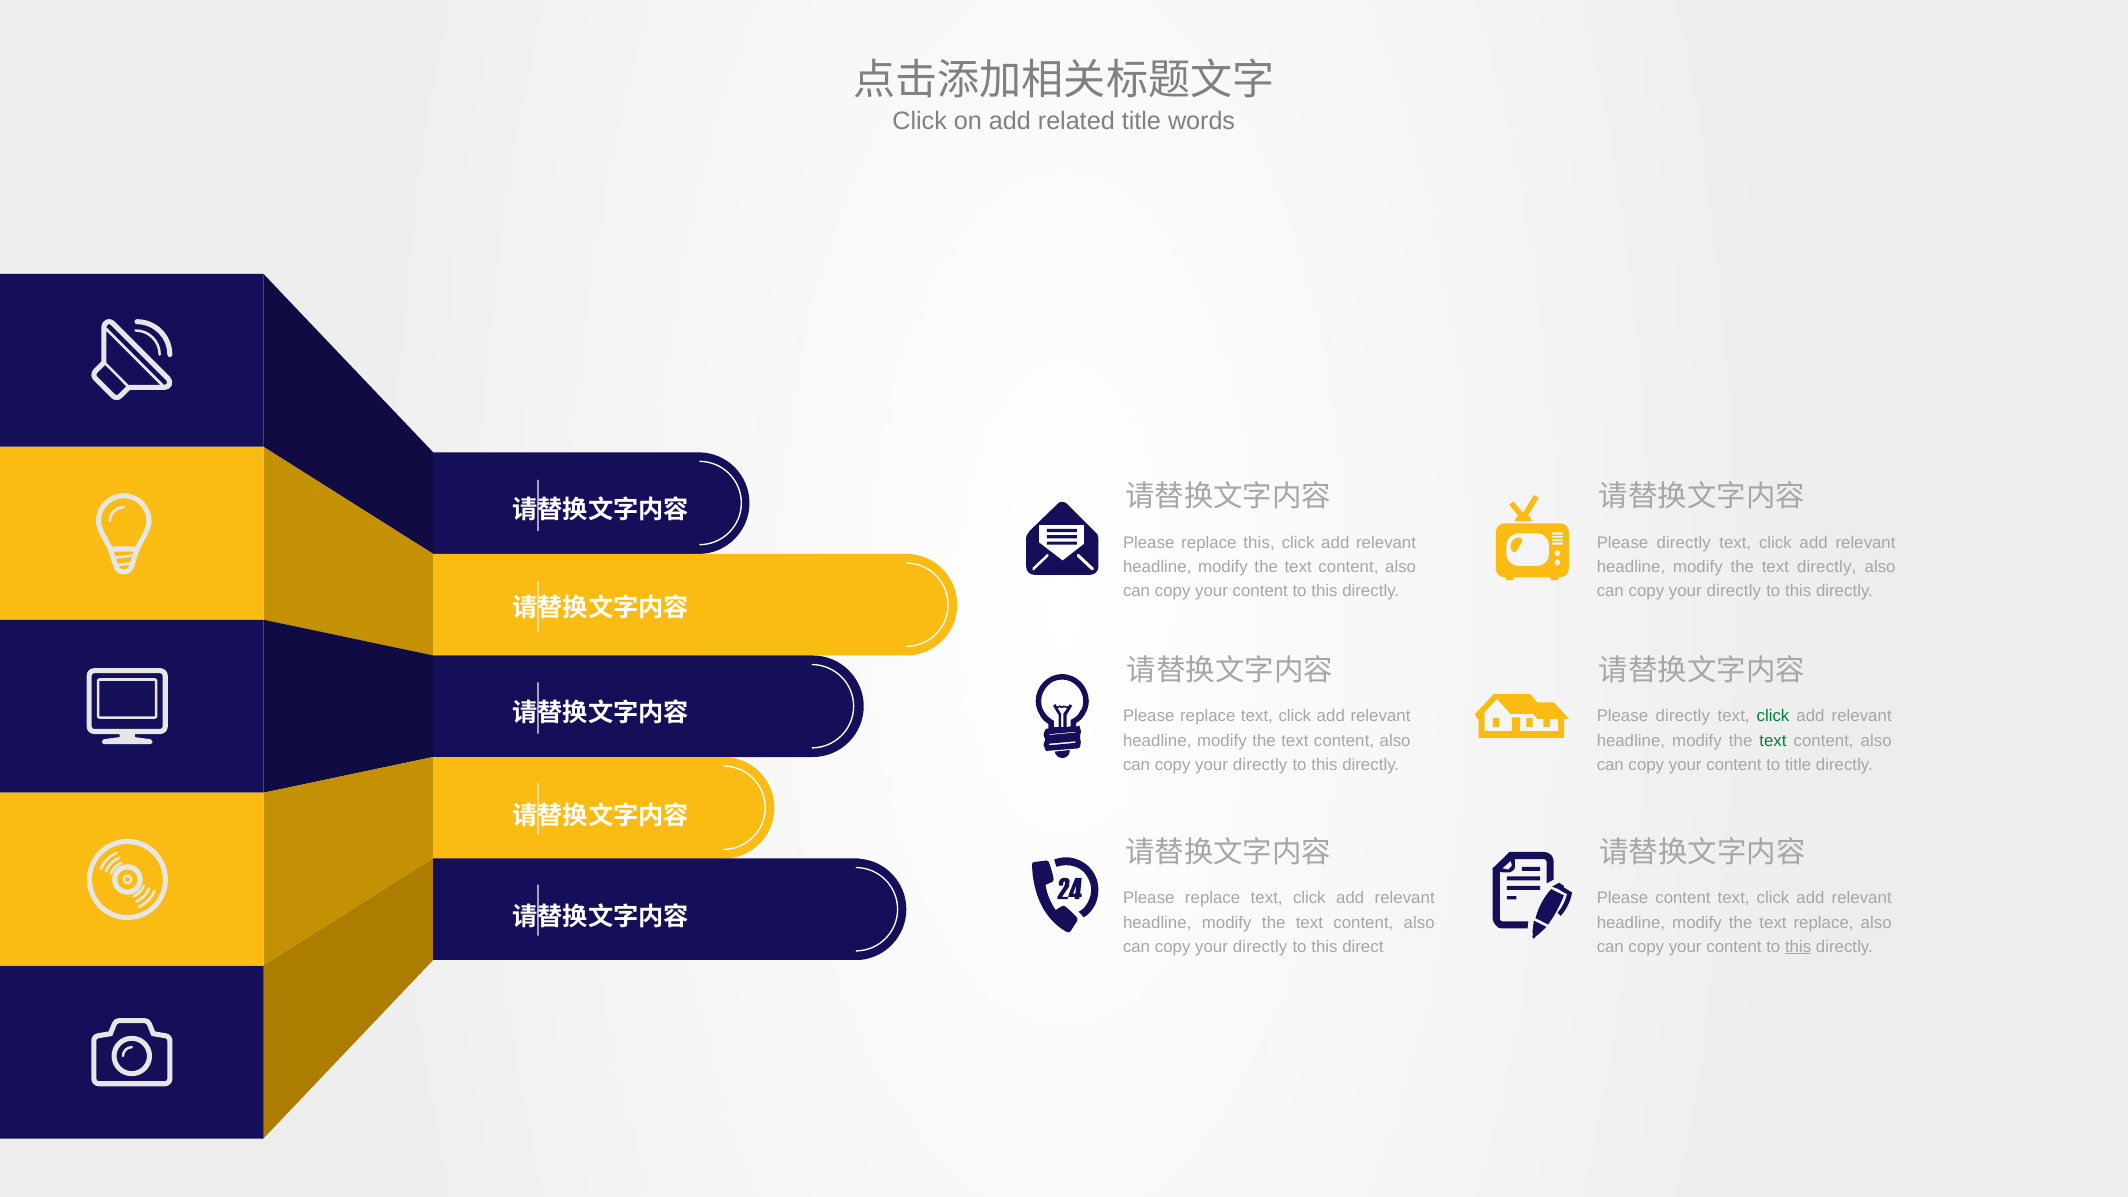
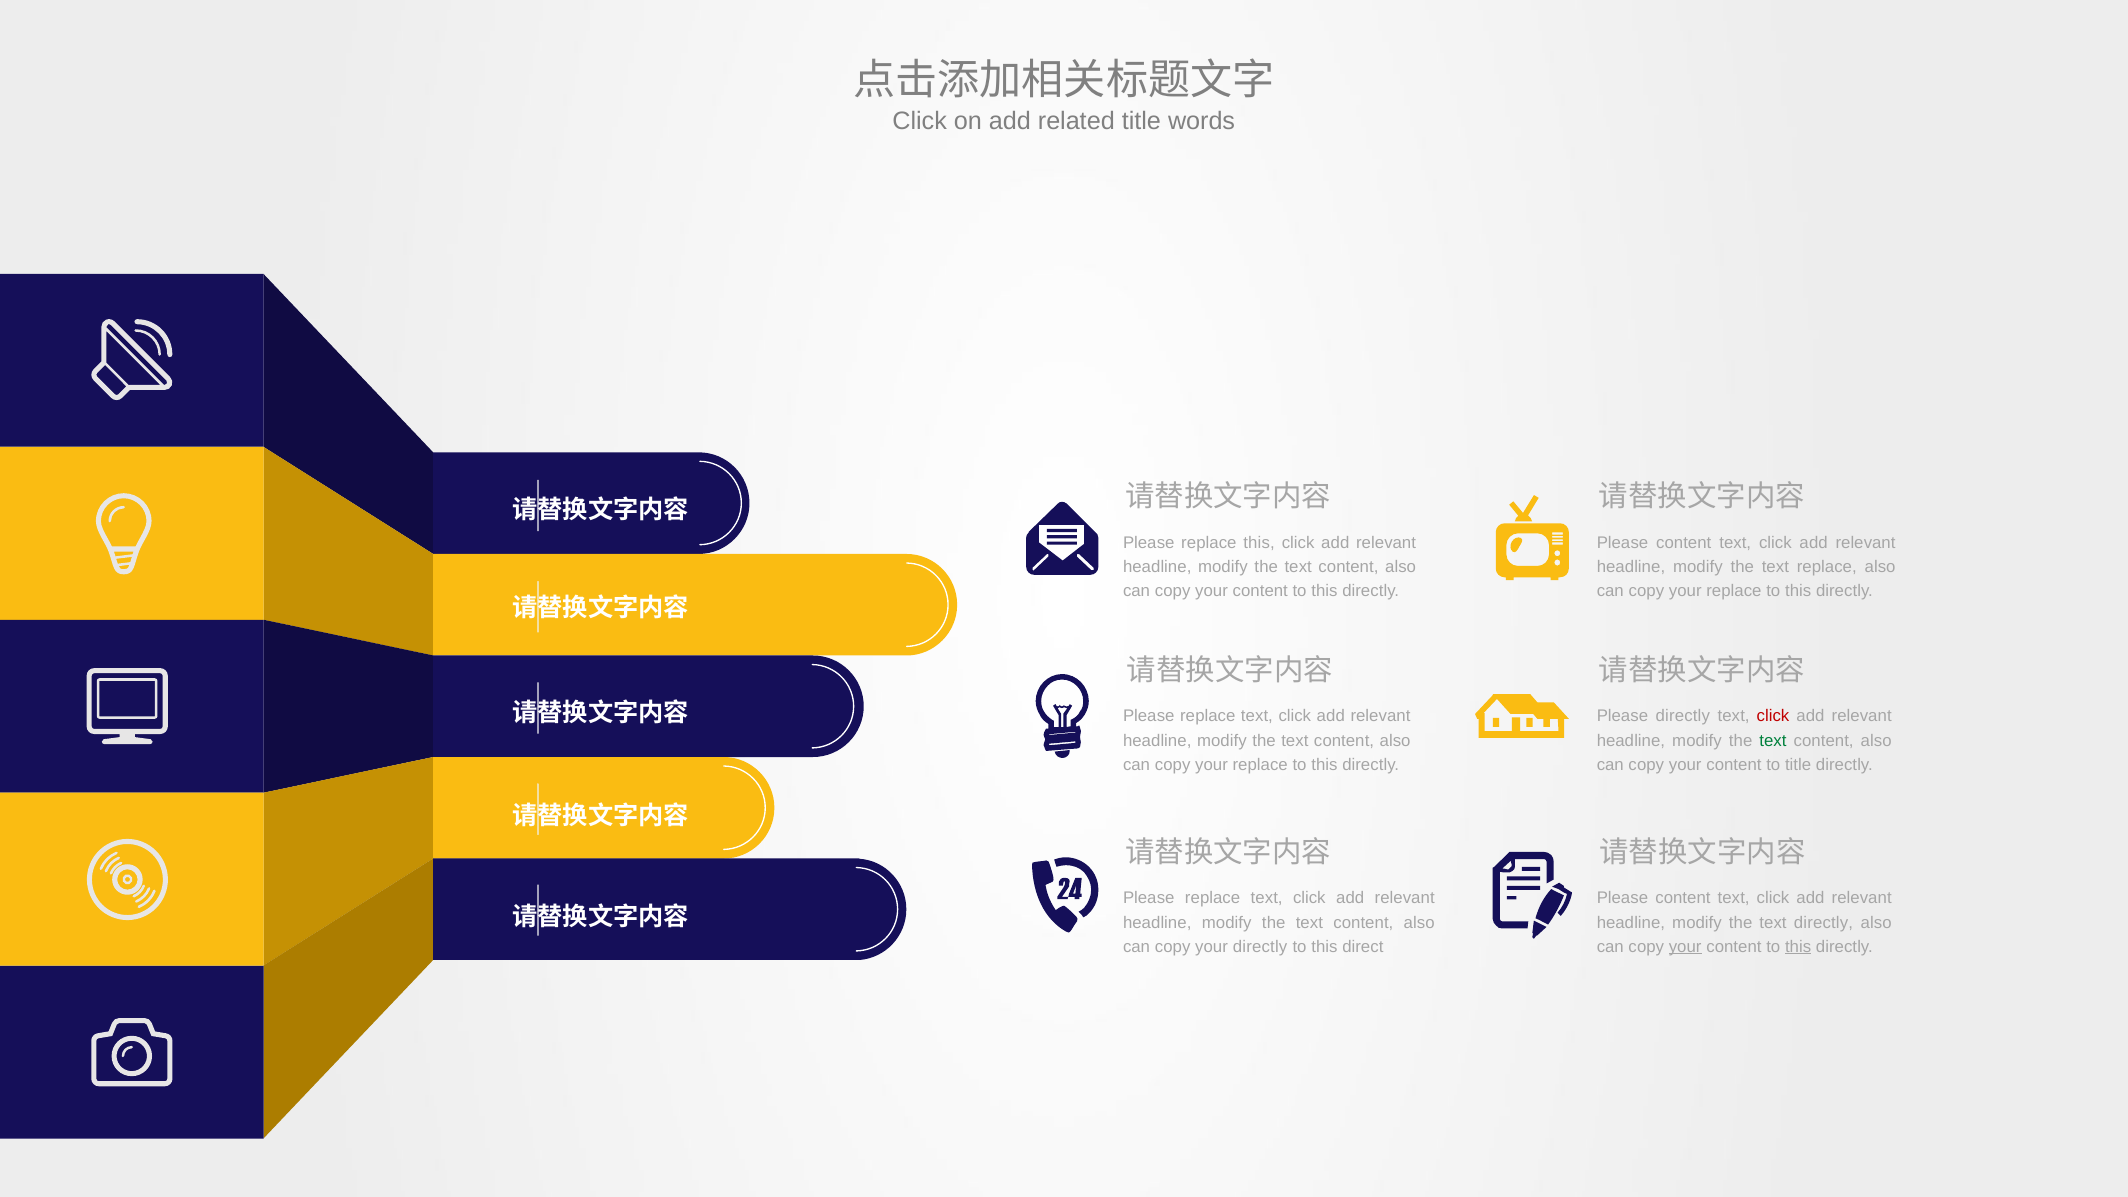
directly: directly -> content (1684, 543)
text directly: directly -> replace (1827, 567)
directly: directly -> replace (1734, 591)
click colour: green -> red (1773, 716)
directly: directly -> replace (1260, 765)
text replace: replace -> directly (1824, 923)
your underline: none -> present (1685, 947)
